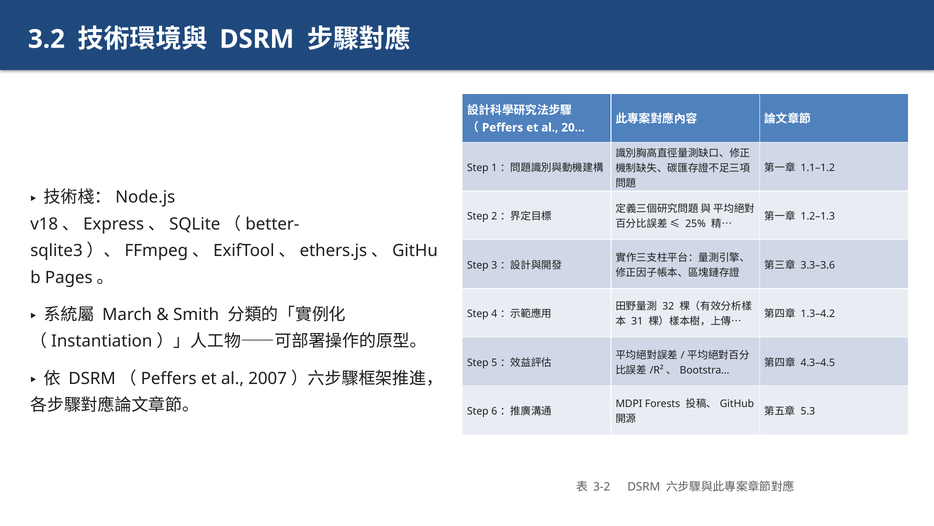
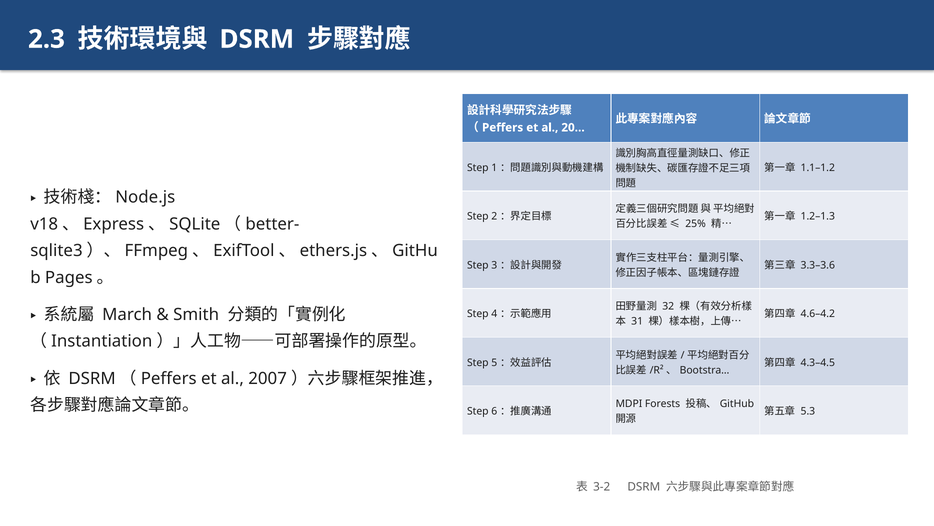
3.2: 3.2 -> 2.3 (46, 39)
1.3–4.2: 1.3–4.2 -> 4.6–4.2 (818, 314)
